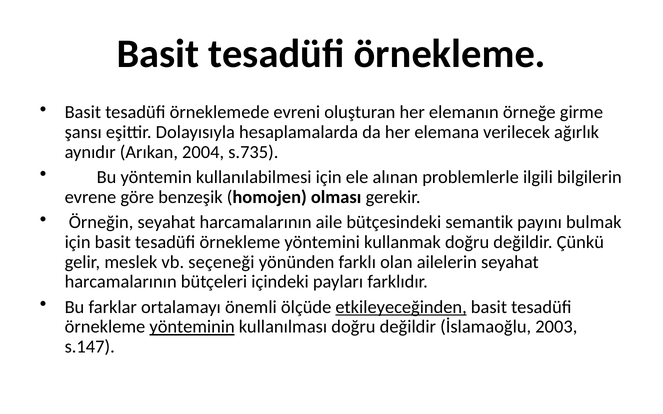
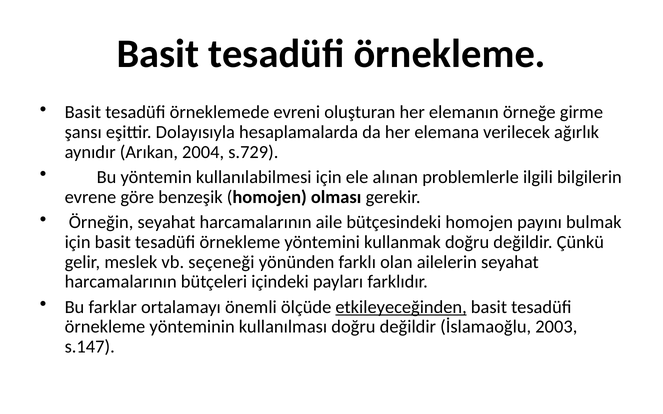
s.735: s.735 -> s.729 (253, 152)
bütçesindeki semantik: semantik -> homojen (479, 222)
yönteminin underline: present -> none (192, 327)
